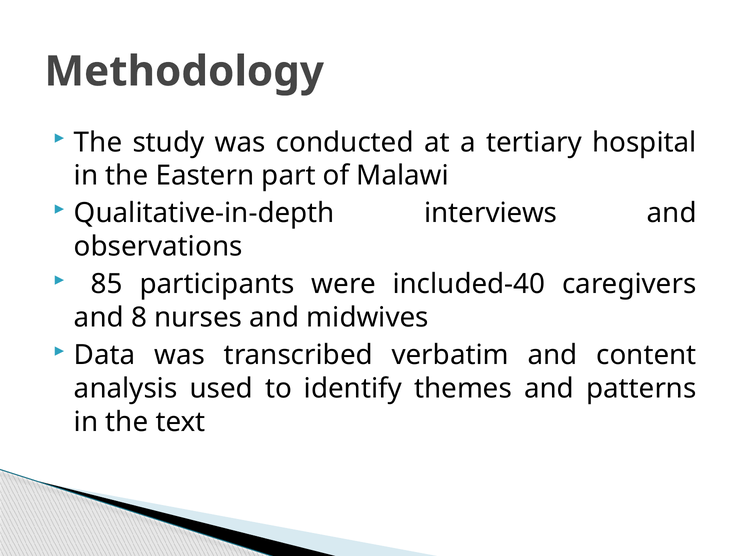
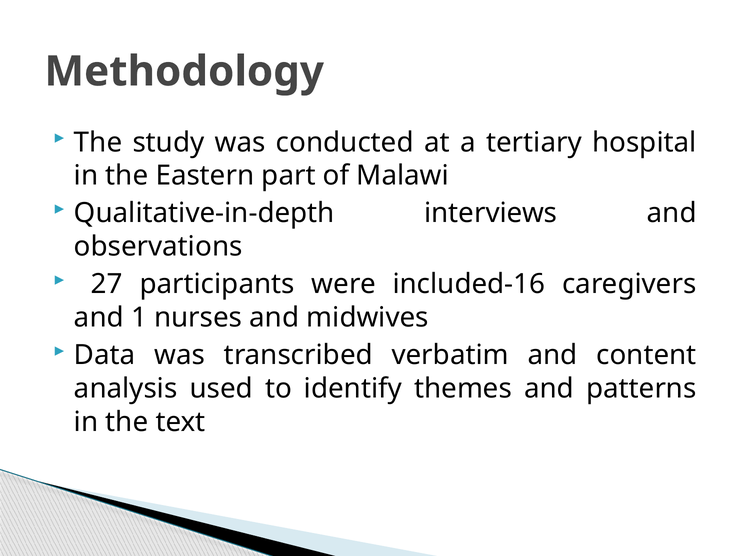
85: 85 -> 27 (107, 284)
included-40: included-40 -> included-16 (469, 284)
8: 8 -> 1 (139, 317)
